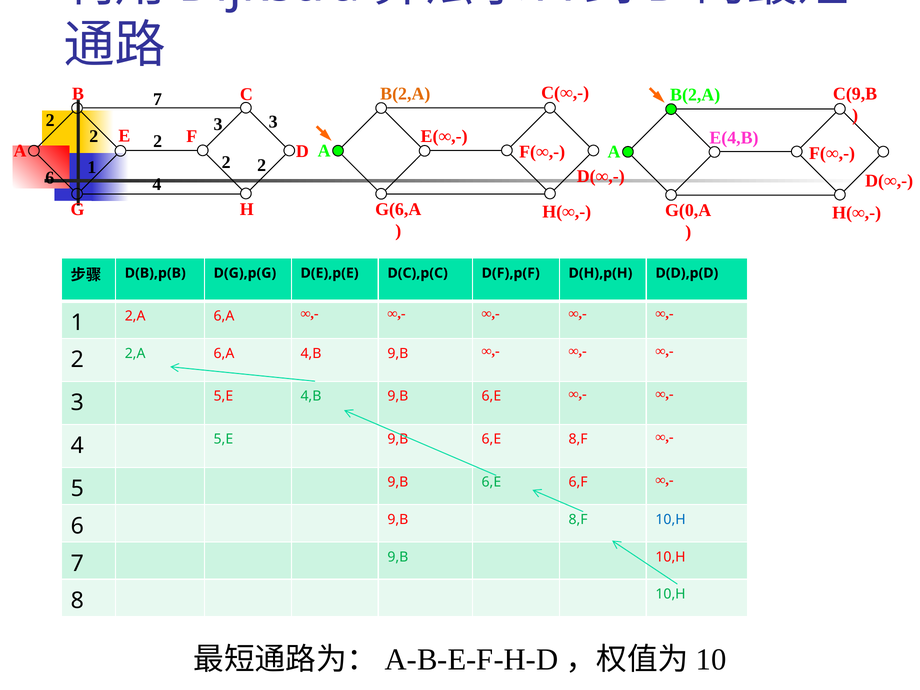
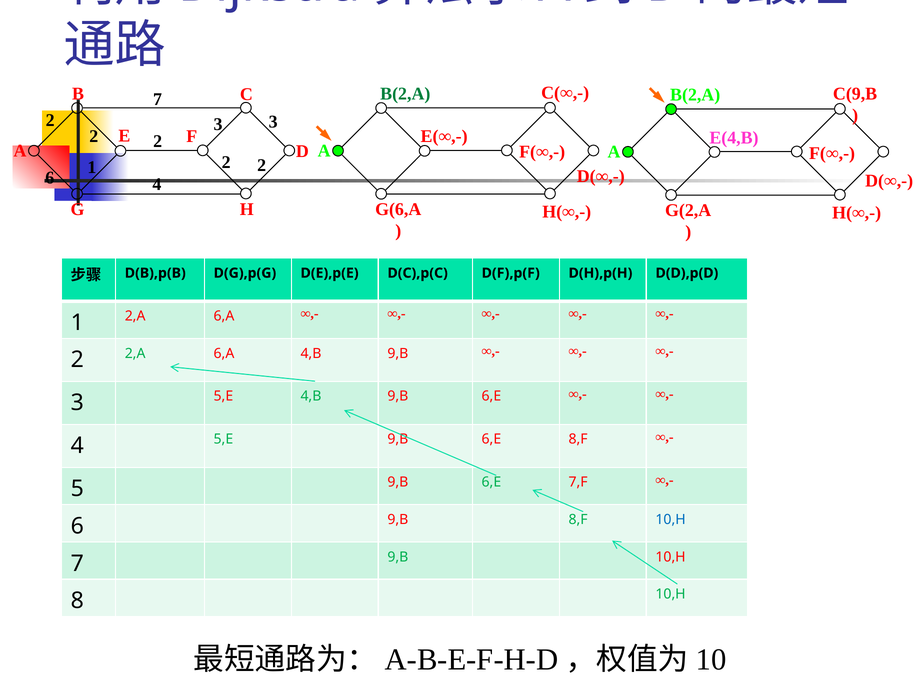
B(2,A colour: orange -> green (405, 94)
G(0,A: G(0,A -> G(2,A (688, 210)
6,F: 6,F -> 7,F (578, 482)
